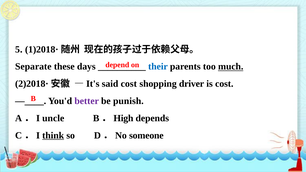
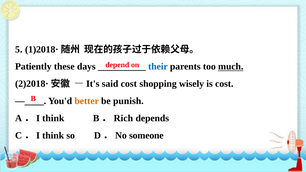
Separate: Separate -> Patiently (33, 67)
driver: driver -> wisely (192, 84)
better colour: purple -> orange (87, 101)
uncle: uncle -> think (53, 118)
High: High -> Rich (123, 118)
think underline: present -> none (53, 135)
